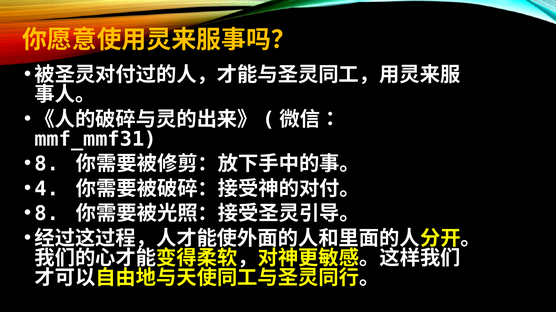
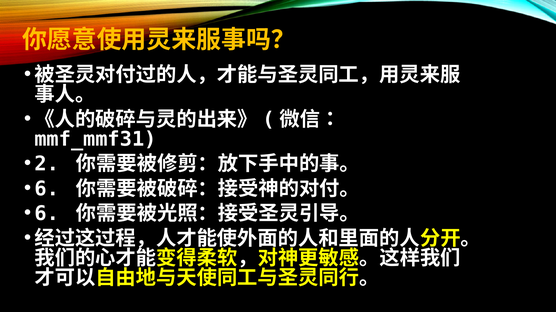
8: 8 -> 2 (47, 164)
4: 4 -> 6 (47, 189)
8: 8 -> 6 (47, 214)
